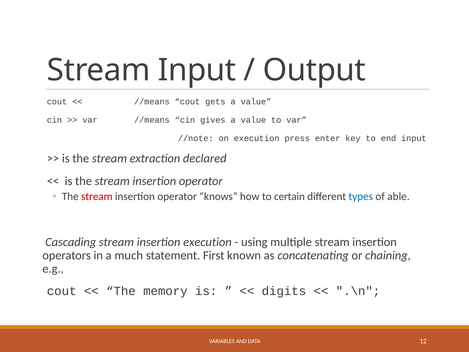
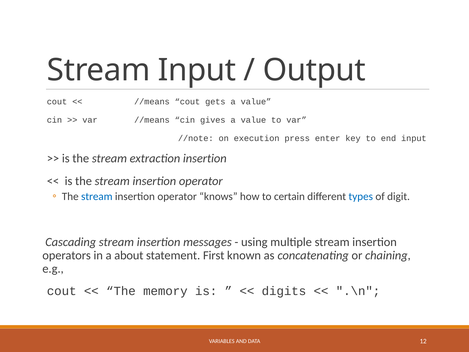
extraction declared: declared -> insertion (205, 158)
stream colour: red -> blue (97, 196)
able: able -> digit (399, 196)
insertion execution: execution -> messages (207, 242)
much: much -> about (129, 255)
